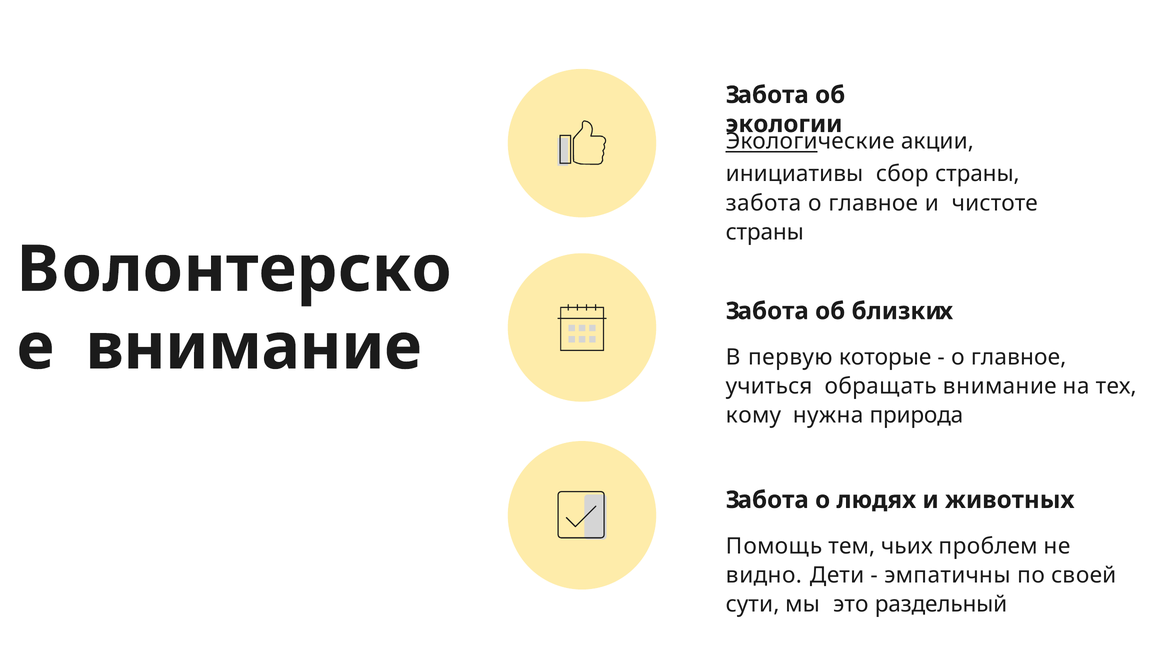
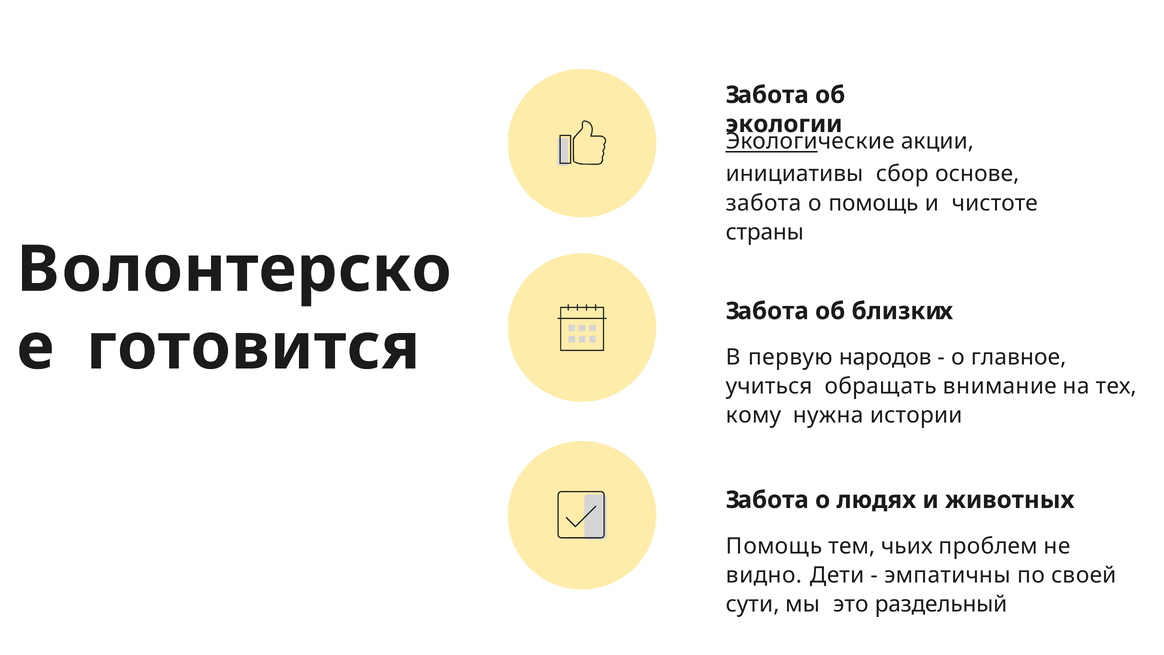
сбор страны: страны -> основе (977, 174)
забота о главное: главное -> помощь (873, 203)
внимание: внимание -> готовится (253, 347)
которые: которые -> народов (885, 357)
природа: природа -> истории (916, 415)
